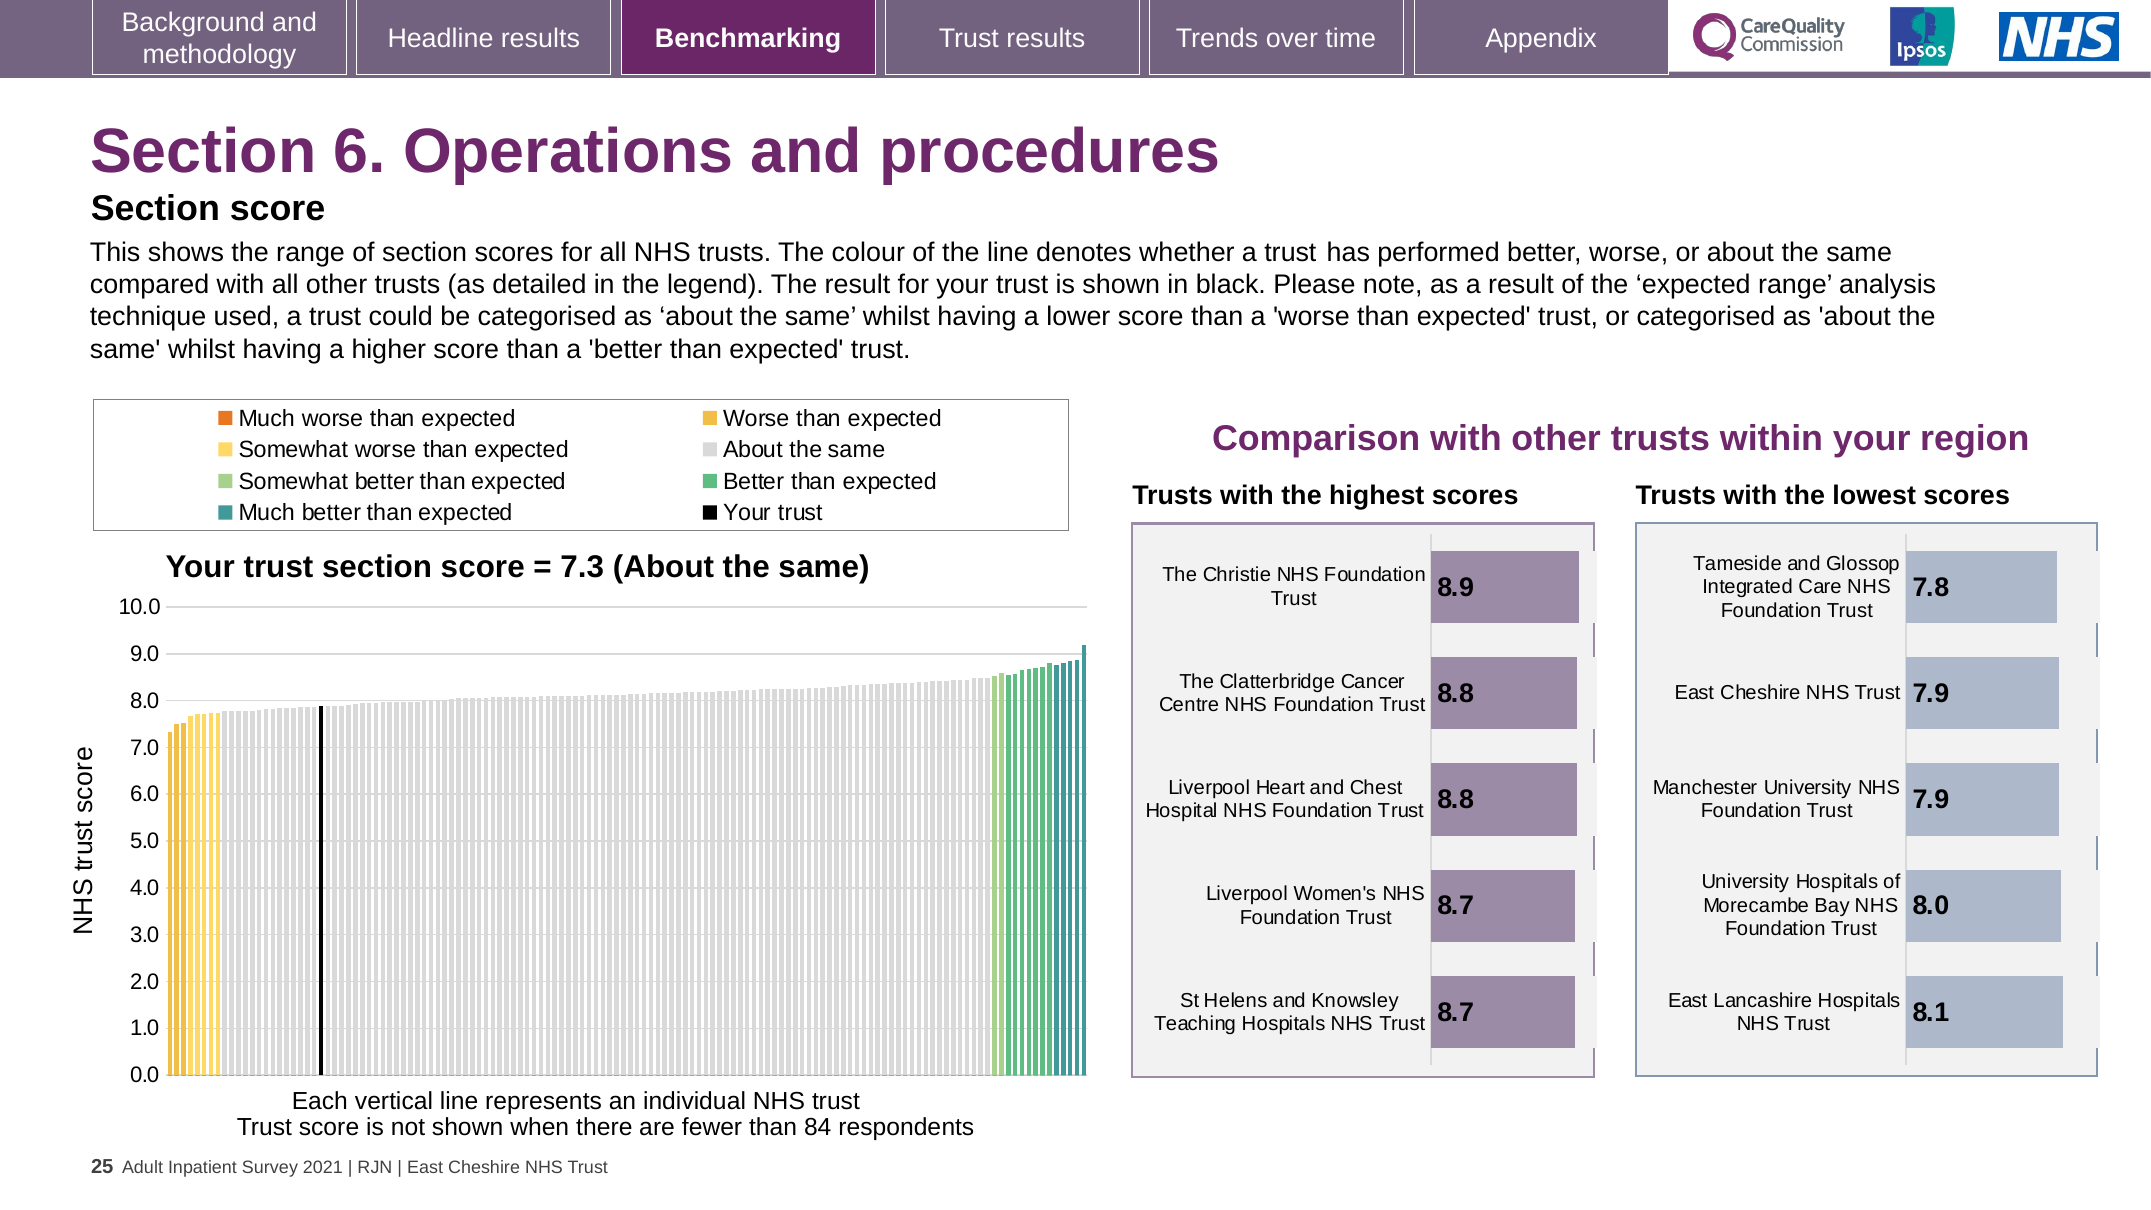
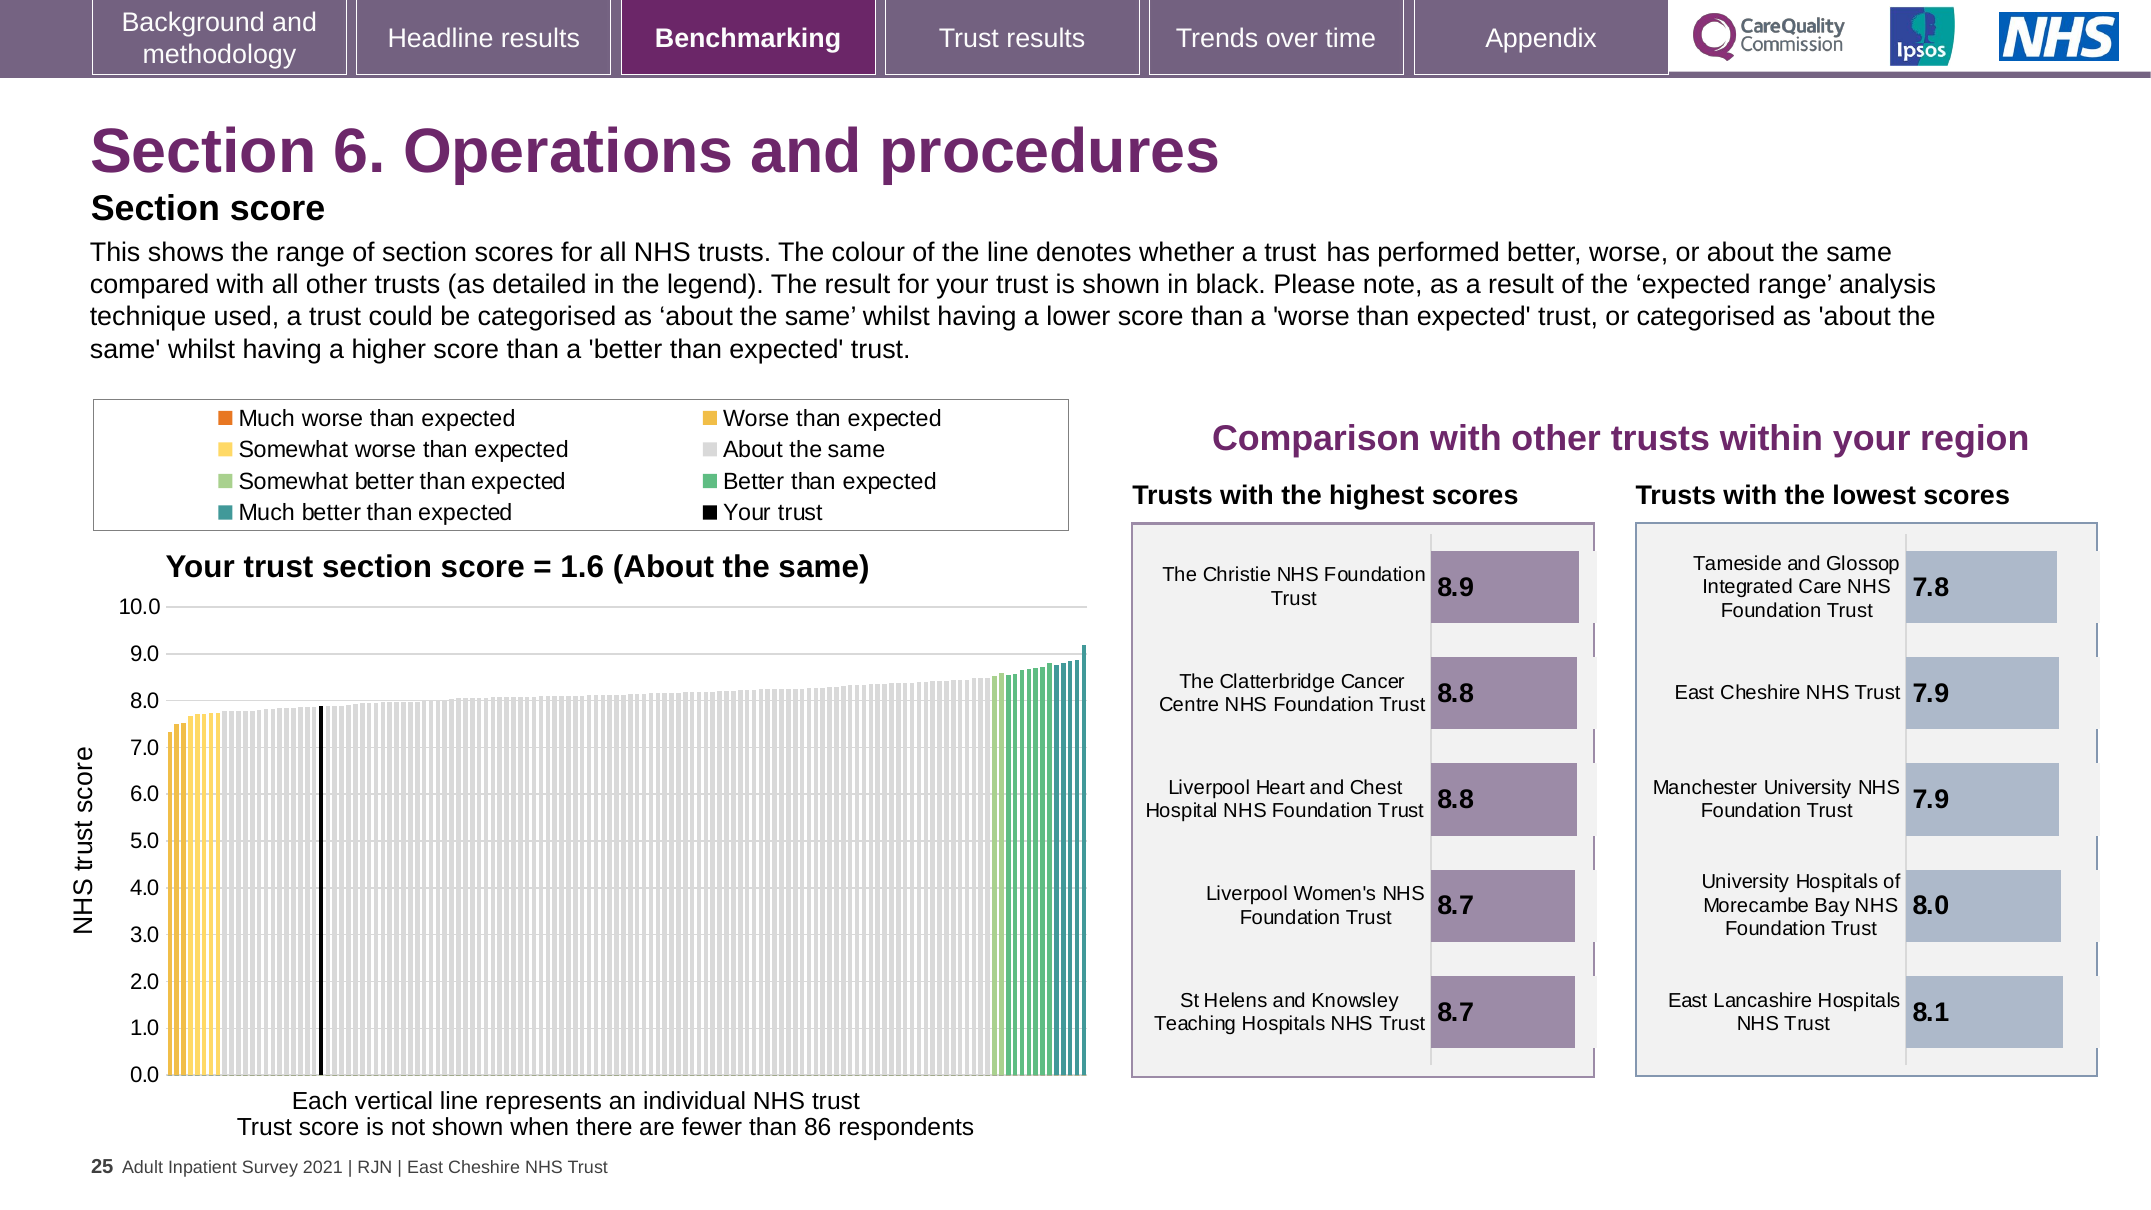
7.3: 7.3 -> 1.6 (582, 567)
84: 84 -> 86 (818, 1128)
